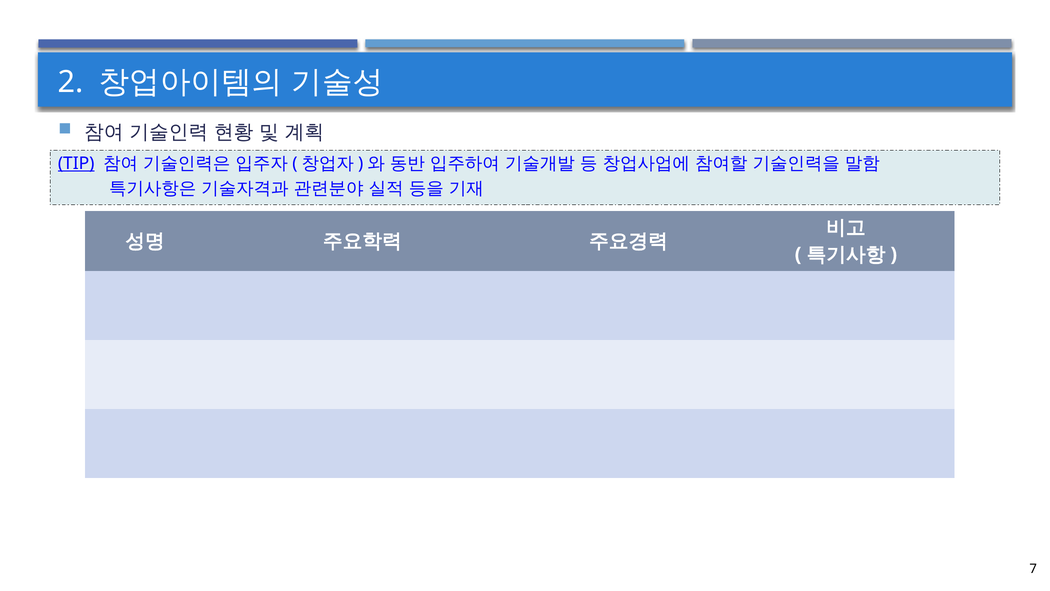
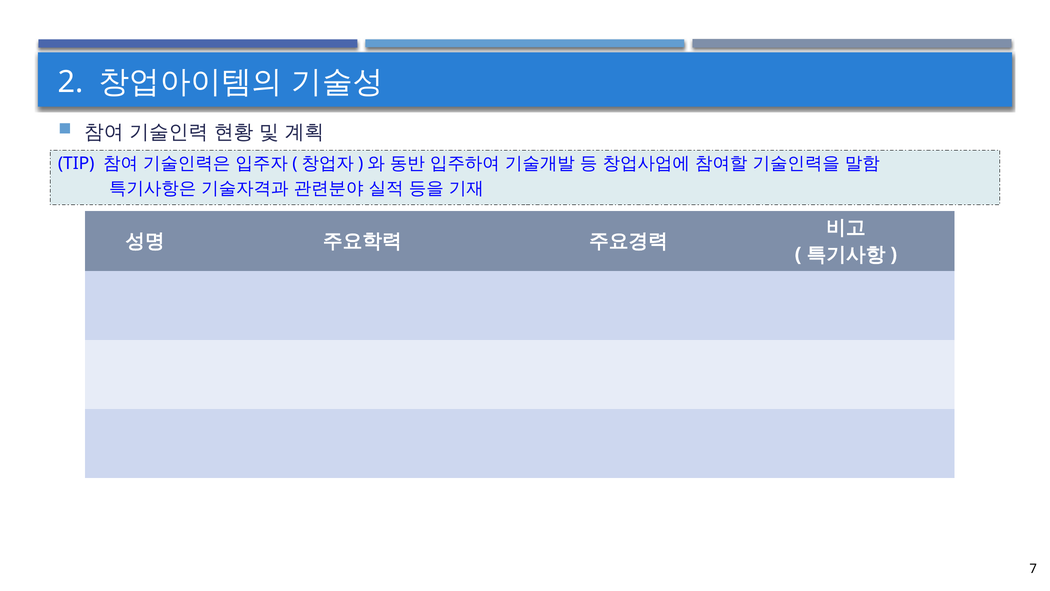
TIP underline: present -> none (76, 164)
